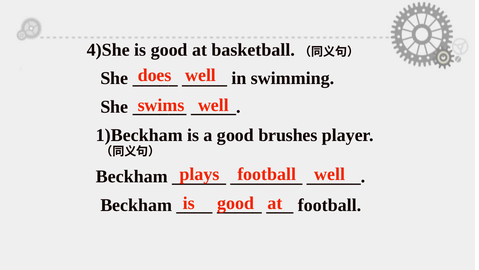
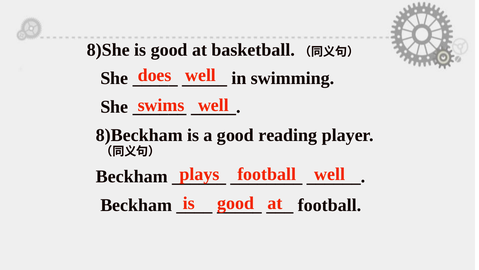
4)She: 4)She -> 8)She (108, 50)
1)Beckham: 1)Beckham -> 8)Beckham (139, 135)
brushes: brushes -> reading (288, 135)
